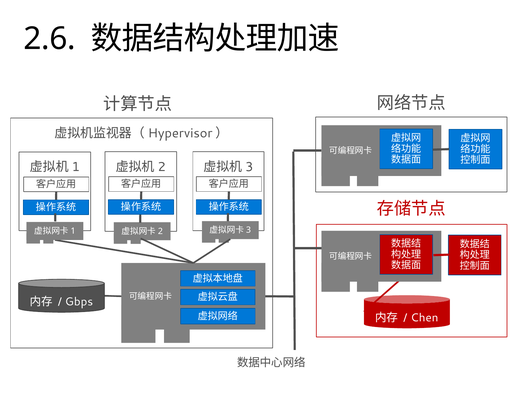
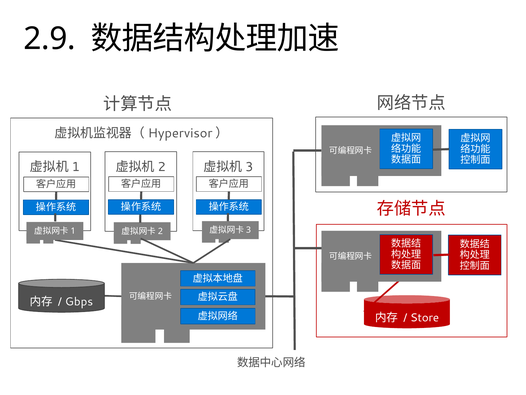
2.6: 2.6 -> 2.9 (50, 39)
Chen: Chen -> Store (425, 317)
